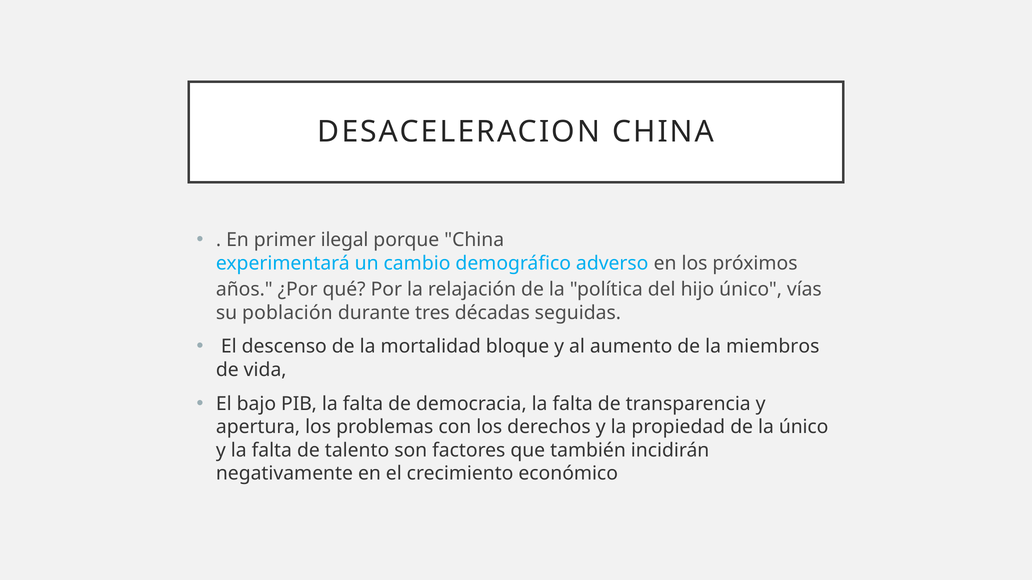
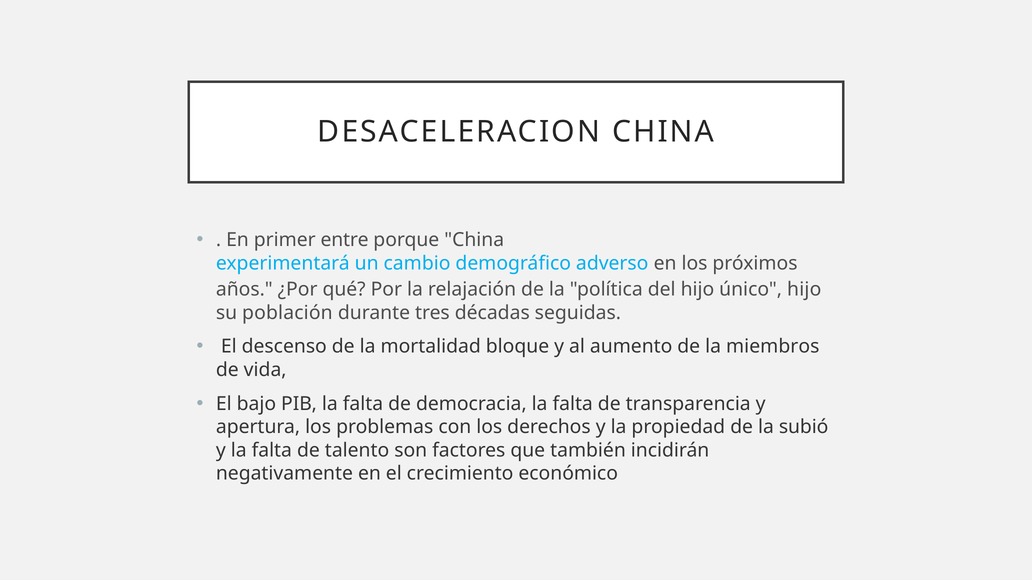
ilegal: ilegal -> entre (345, 240)
único vías: vías -> hijo (804, 290)
la único: único -> subió (804, 427)
